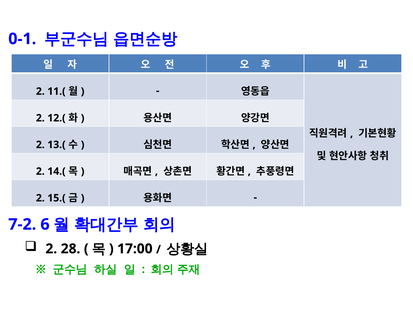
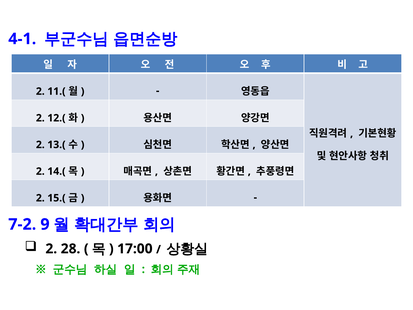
0-1: 0-1 -> 4-1 (22, 39)
6: 6 -> 9 (45, 224)
